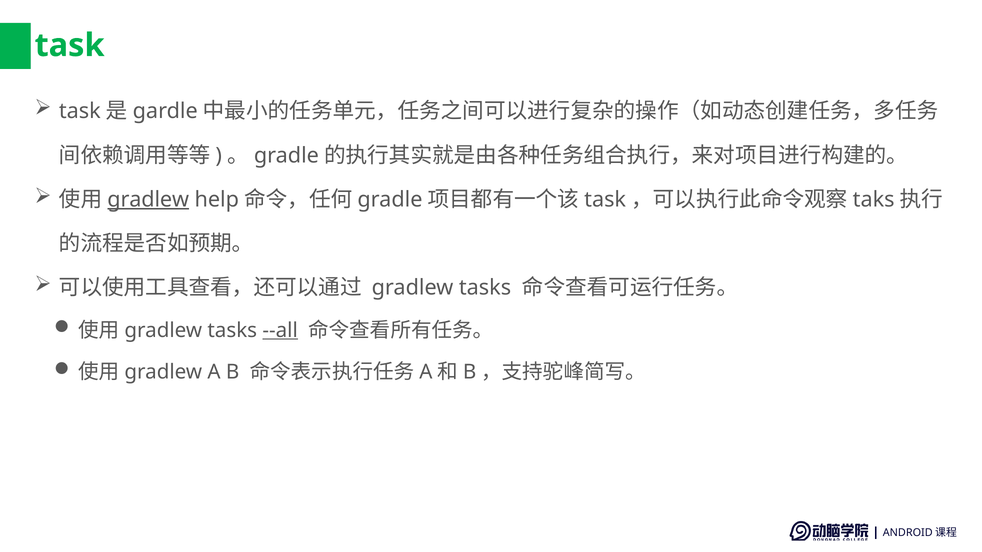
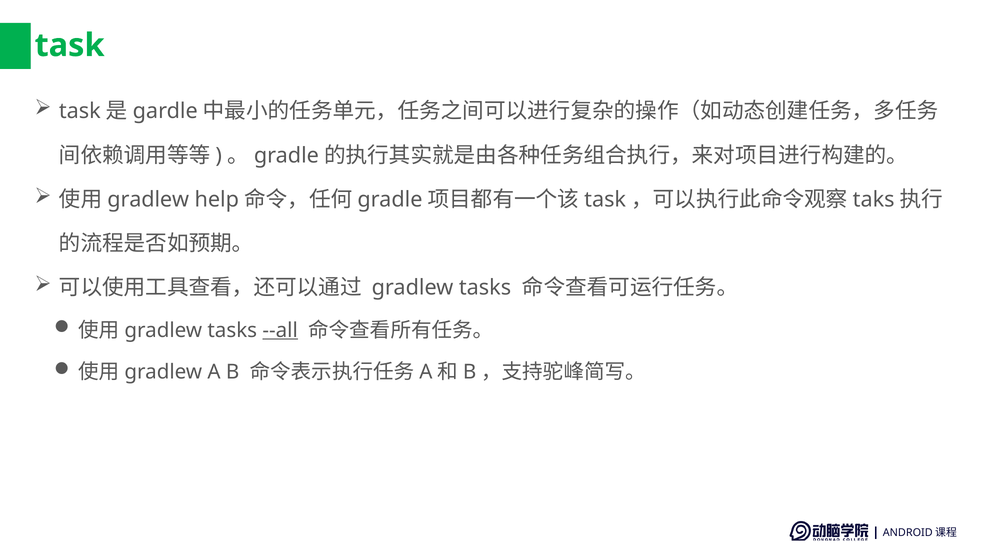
gradlew underline: present -> none (148, 200)
